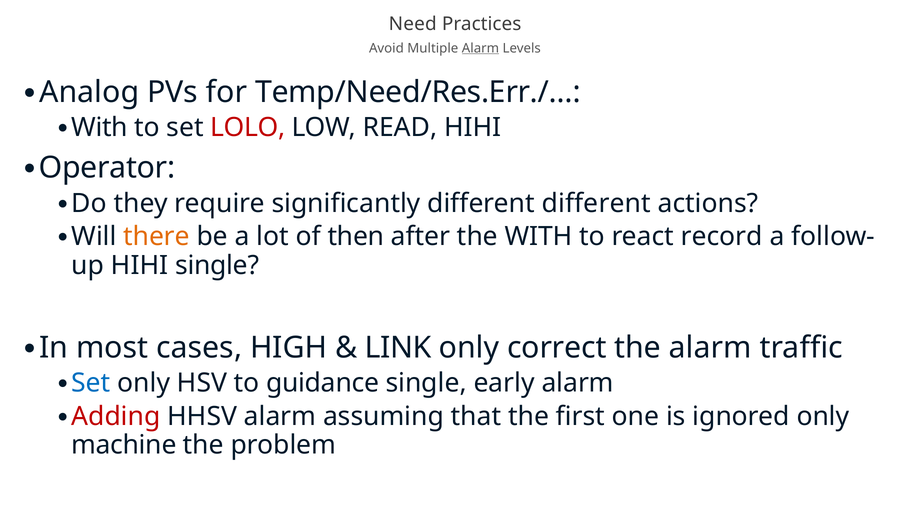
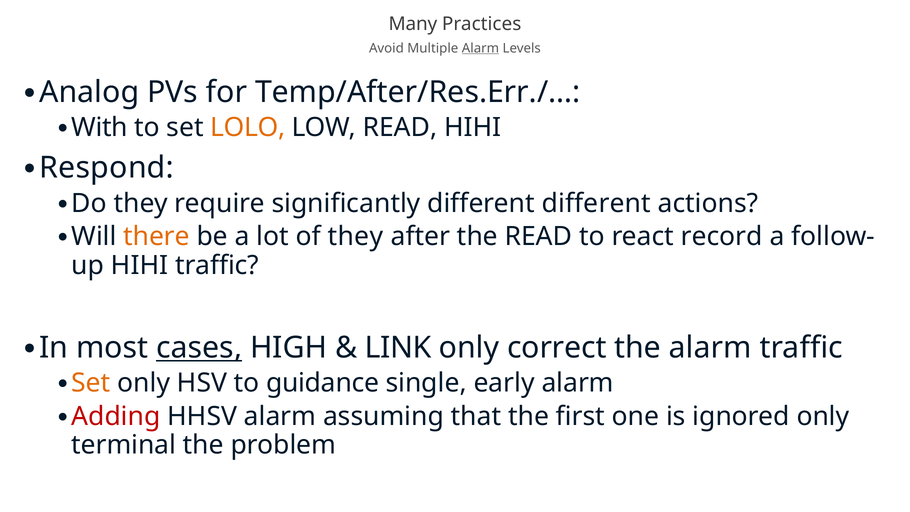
Need: Need -> Many (413, 24)
Temp/Need/Res.Err./…: Temp/Need/Res.Err./… -> Temp/After/Res.Err./… (418, 92)
LOLO colour: red -> orange (248, 128)
Operator: Operator -> Respond (107, 168)
of then: then -> they (356, 237)
the WITH: WITH -> READ (539, 237)
HIHI single: single -> traffic (217, 265)
cases underline: none -> present (199, 348)
Set colour: blue -> orange (91, 383)
machine: machine -> terminal (124, 445)
